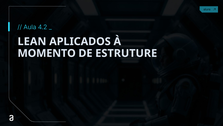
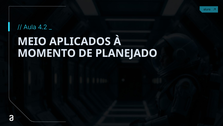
LEAN: LEAN -> MEIO (32, 41)
ESTRUTURE: ESTRUTURE -> PLANEJADO (126, 53)
